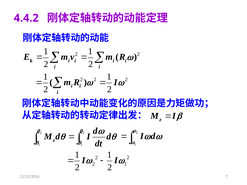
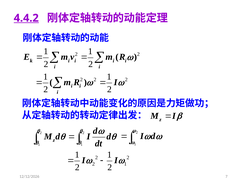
4.4.2 underline: none -> present (26, 18)
